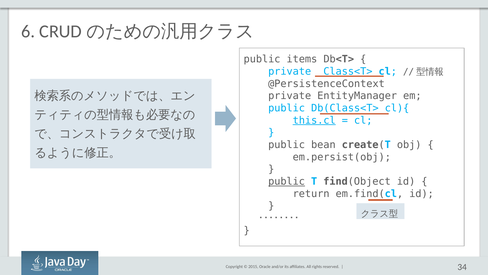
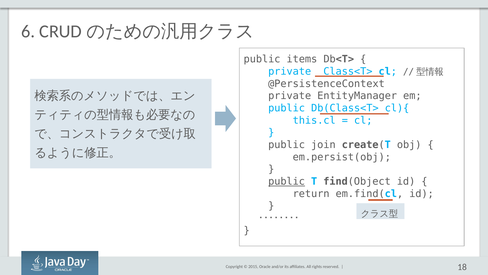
this.cl underline: present -> none (314, 120)
bean: bean -> join (323, 145)
34: 34 -> 18 (462, 267)
